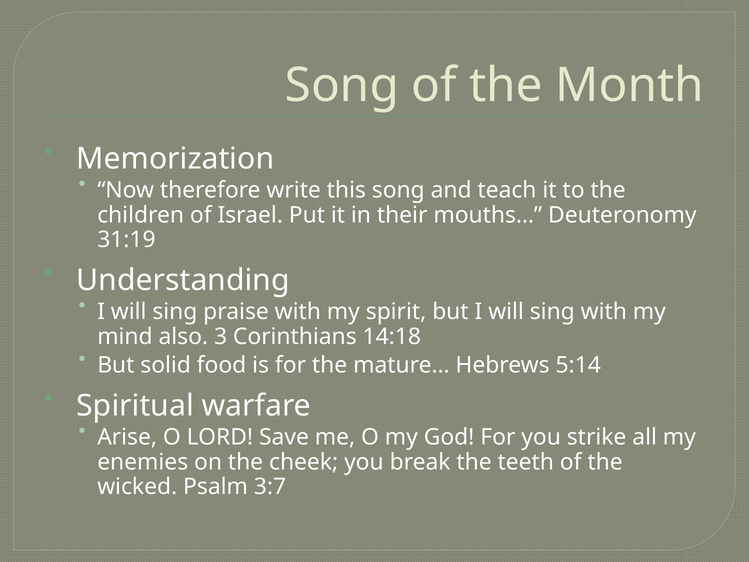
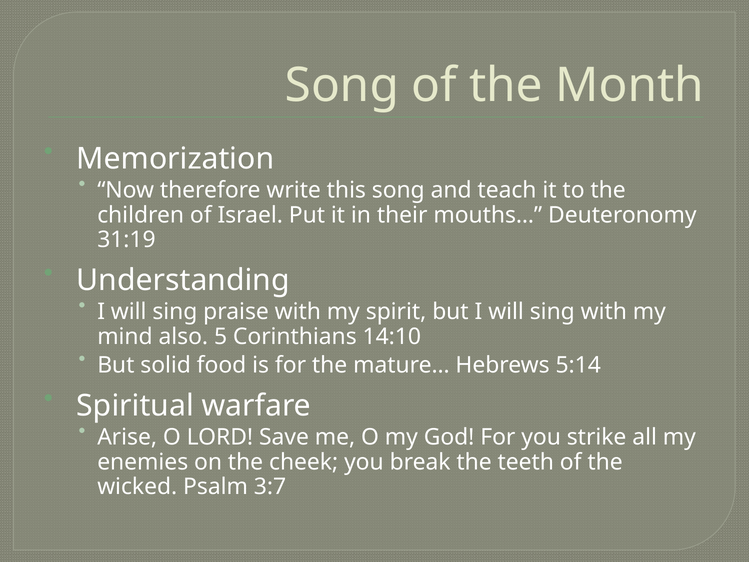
3: 3 -> 5 (221, 337)
14:18: 14:18 -> 14:10 (392, 337)
